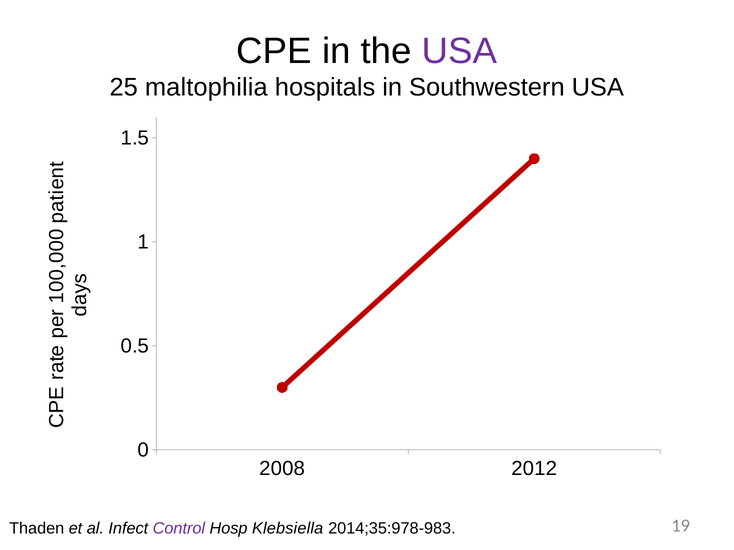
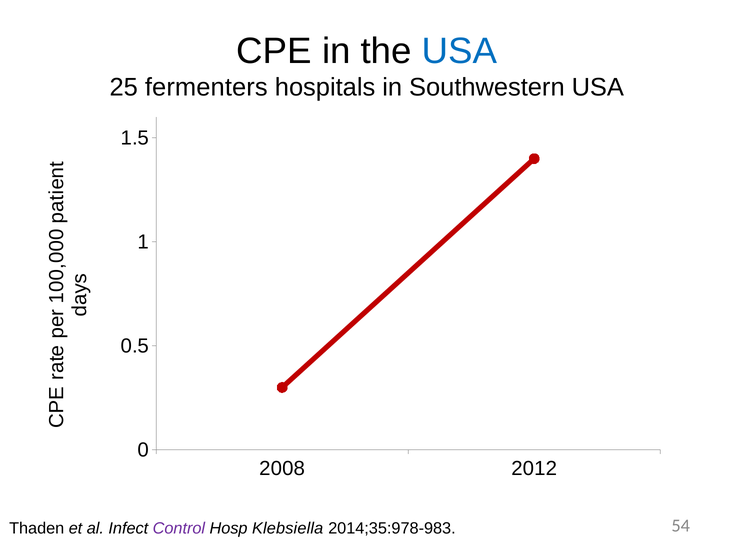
USA colour: purple -> blue (460, 51)
maltophilia: maltophilia -> fermenters (206, 88)
19: 19 -> 54 (681, 526)
